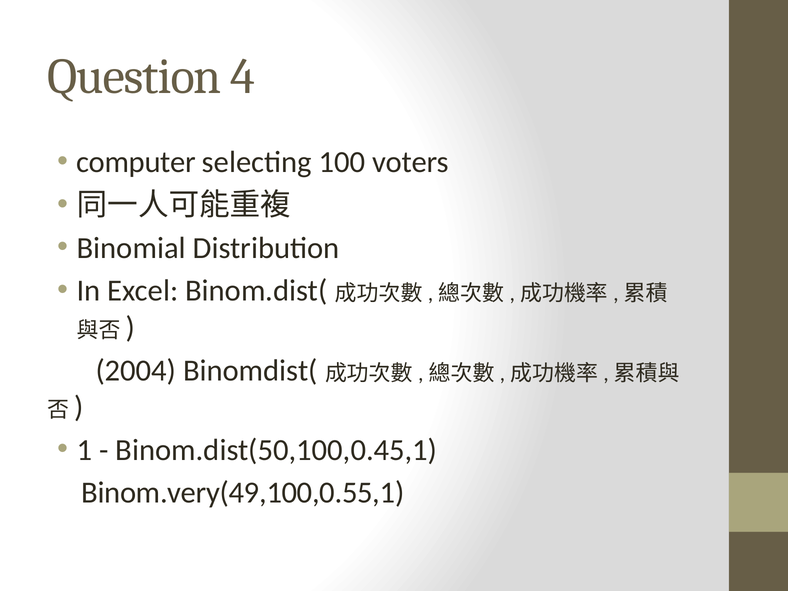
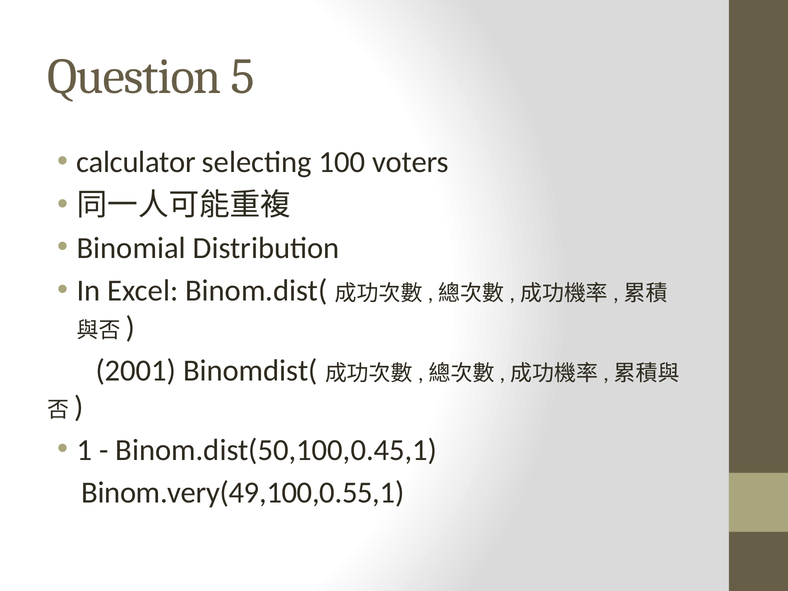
4: 4 -> 5 (242, 76)
computer: computer -> calculator (136, 162)
2004: 2004 -> 2001 (136, 370)
